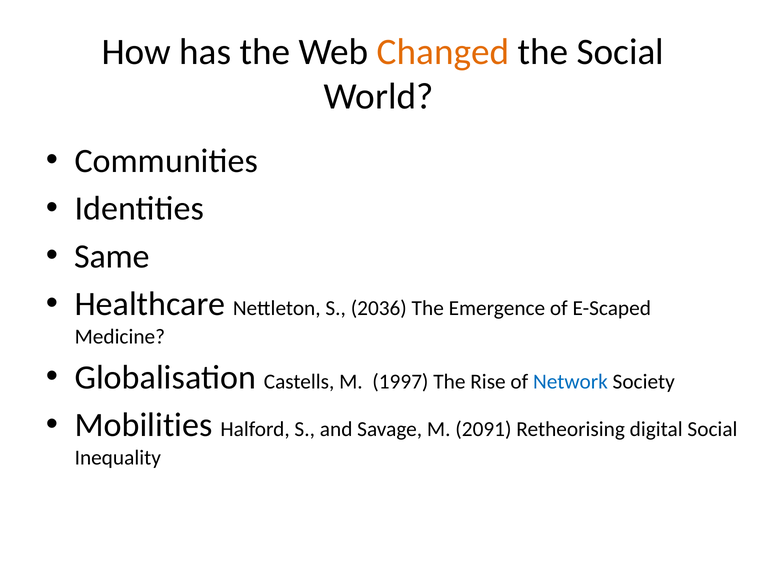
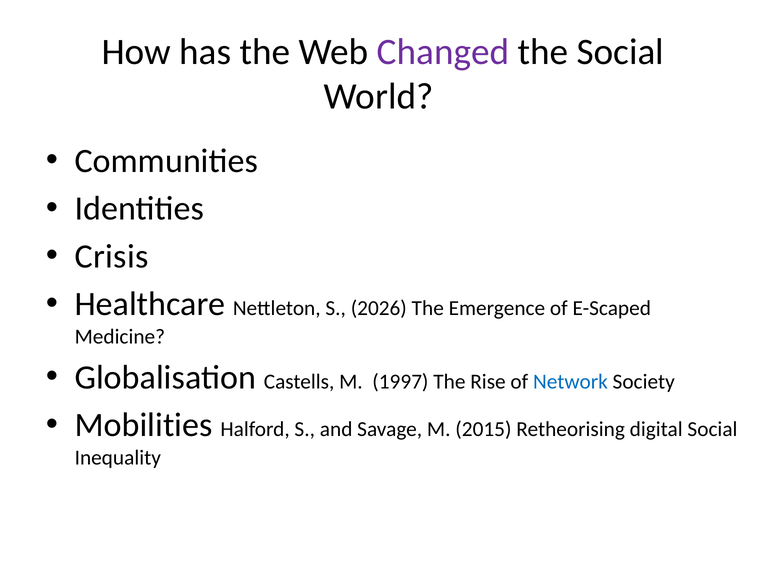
Changed colour: orange -> purple (443, 52)
Same: Same -> Crisis (112, 256)
2036: 2036 -> 2026 (379, 308)
2091: 2091 -> 2015 (483, 429)
